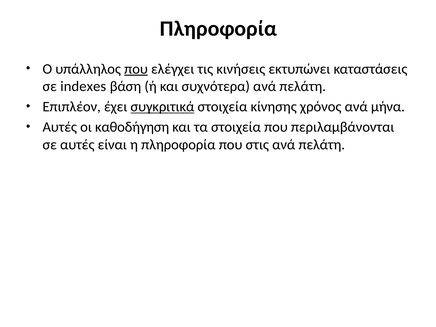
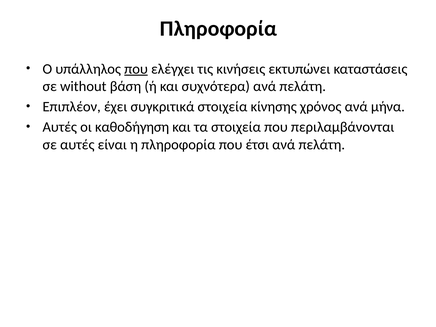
indexes: indexes -> without (83, 86)
συγκριτικά underline: present -> none (162, 107)
στις: στις -> έτσι (257, 145)
